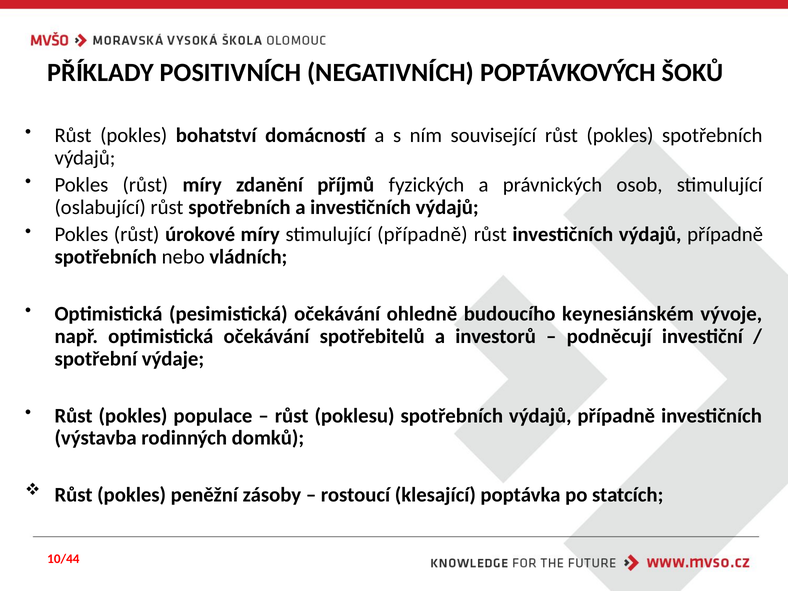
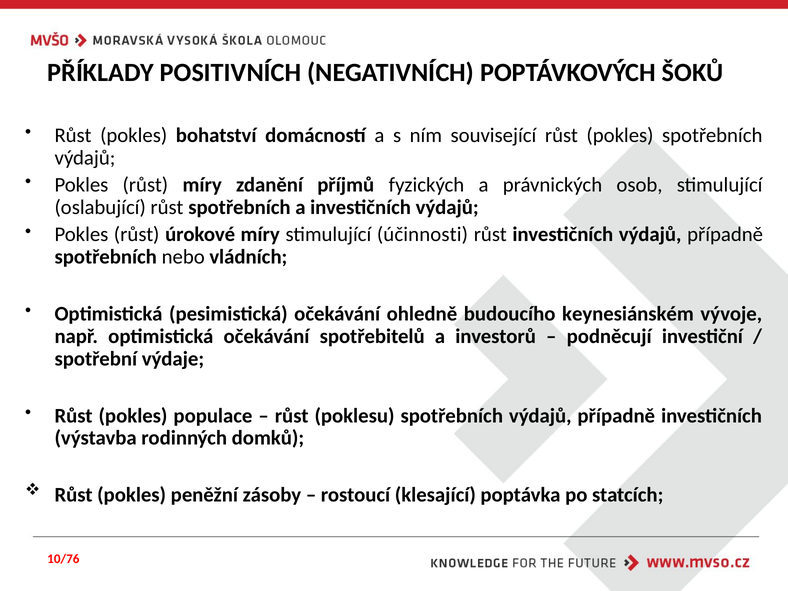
stimulující případně: případně -> účinnosti (422, 235)
10/44: 10/44 -> 10/76 (63, 559)
